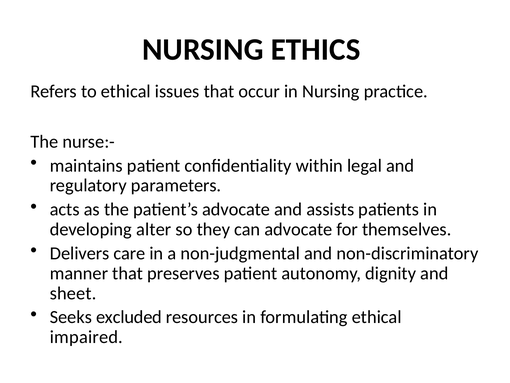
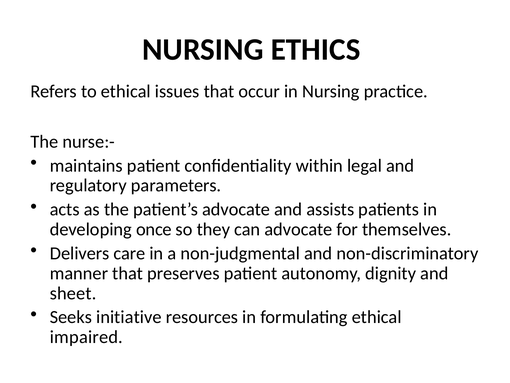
alter: alter -> once (154, 229)
excluded: excluded -> initiative (129, 317)
